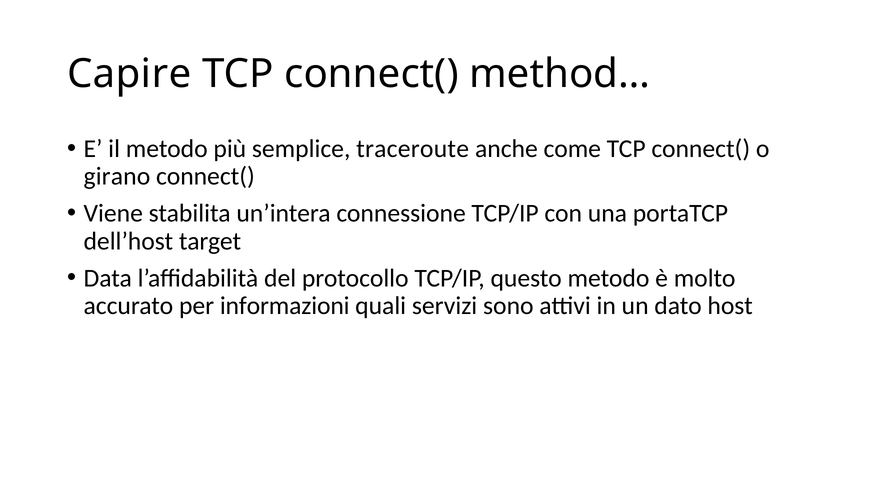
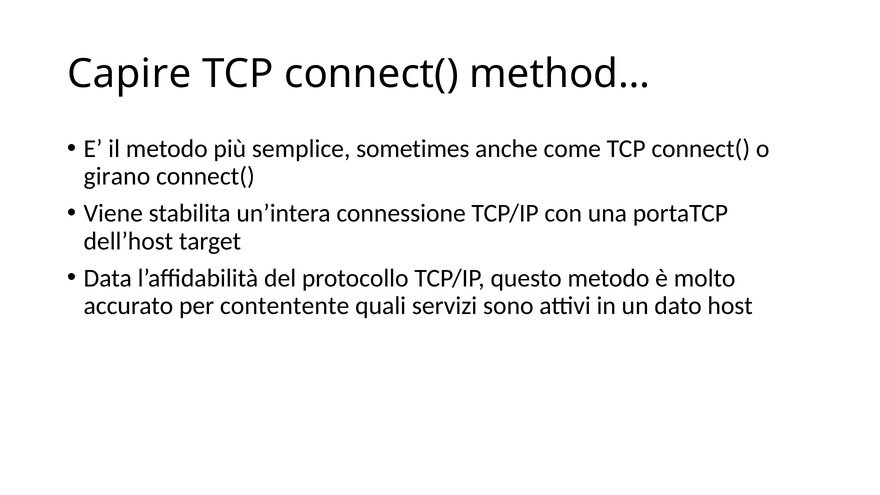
traceroute: traceroute -> sometimes (413, 149)
informazioni: informazioni -> contentente (285, 306)
